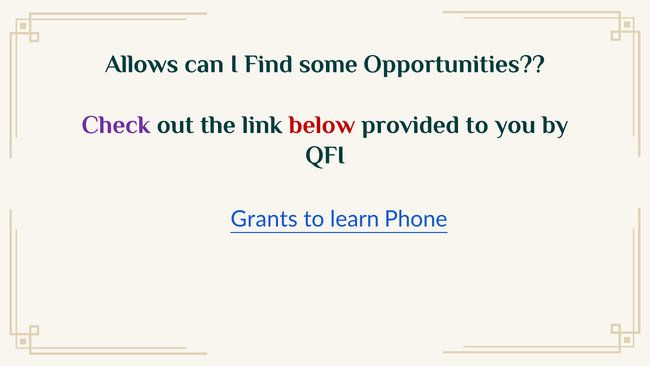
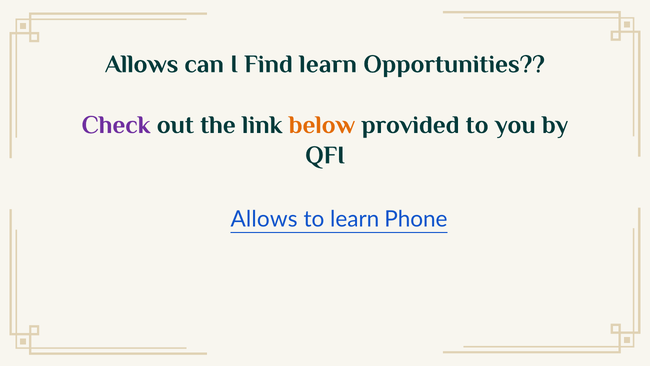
Find some: some -> learn (328, 64)
below colour: red -> orange (322, 124)
Grants: Grants -> Allows (264, 219)
